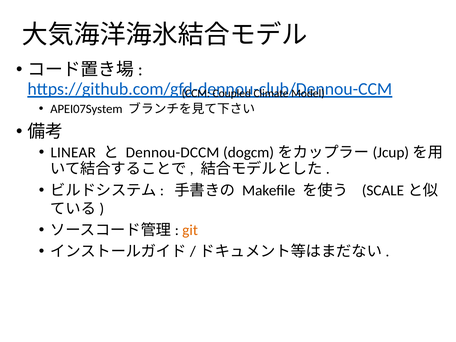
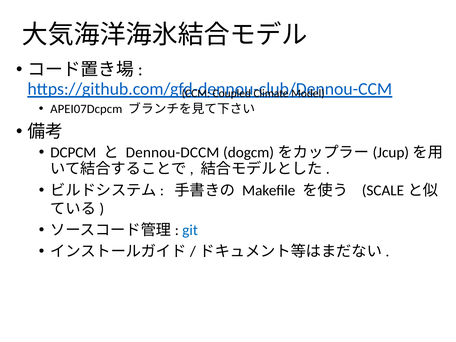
APEI07System: APEI07System -> APEI07Dcpcm (86, 109)
LINEAR: LINEAR -> DCPCM (73, 152)
git colour: orange -> blue (190, 230)
